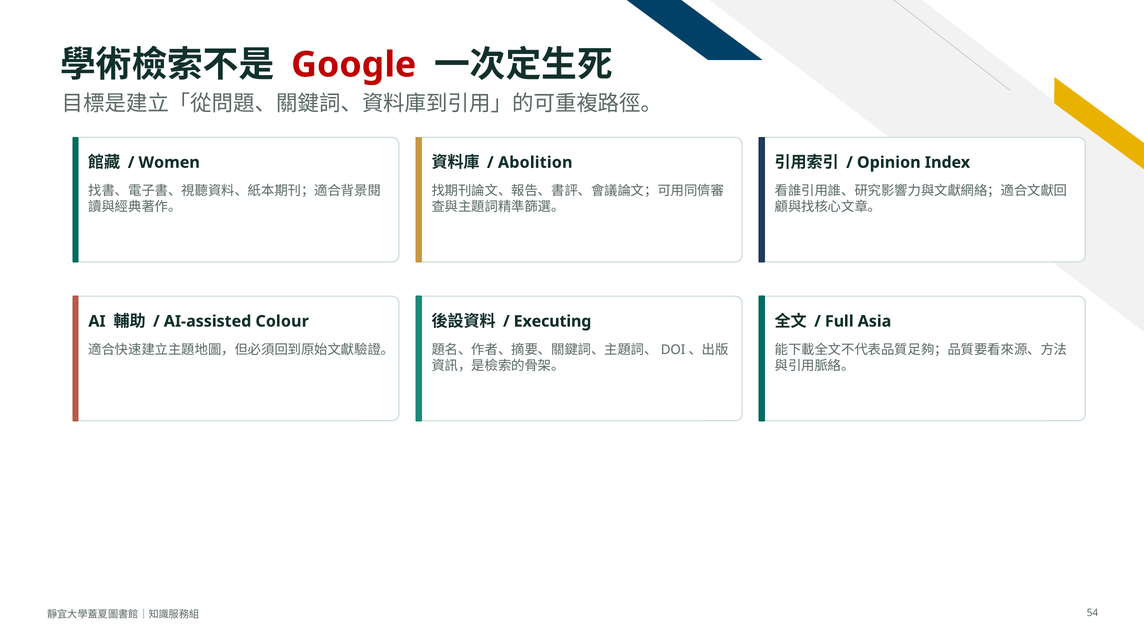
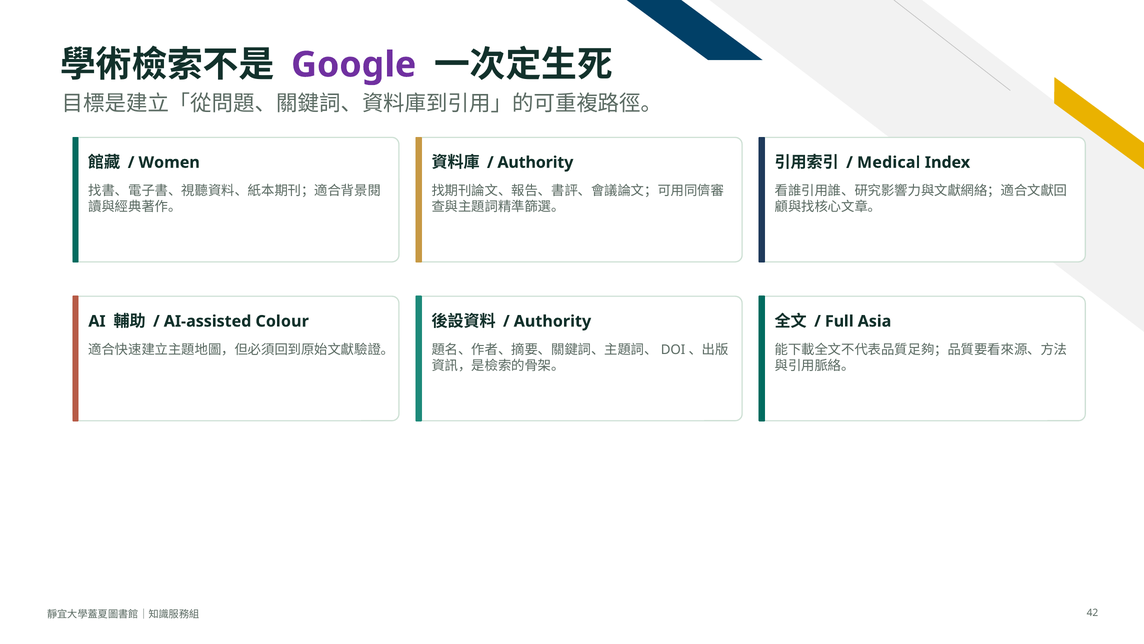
Google colour: red -> purple (354, 65)
Abolition: Abolition -> Authority (535, 162)
Opinion: Opinion -> Medical (889, 162)
Executing: Executing -> Authority (552, 321)
54: 54 -> 42 (1092, 612)
